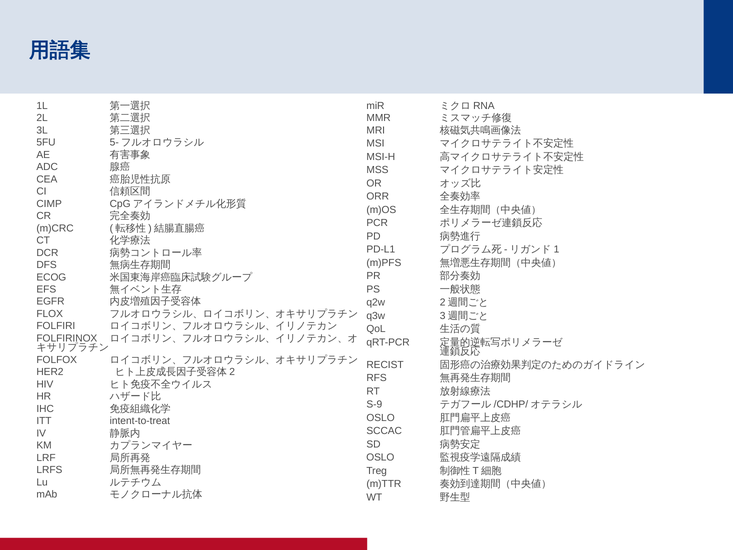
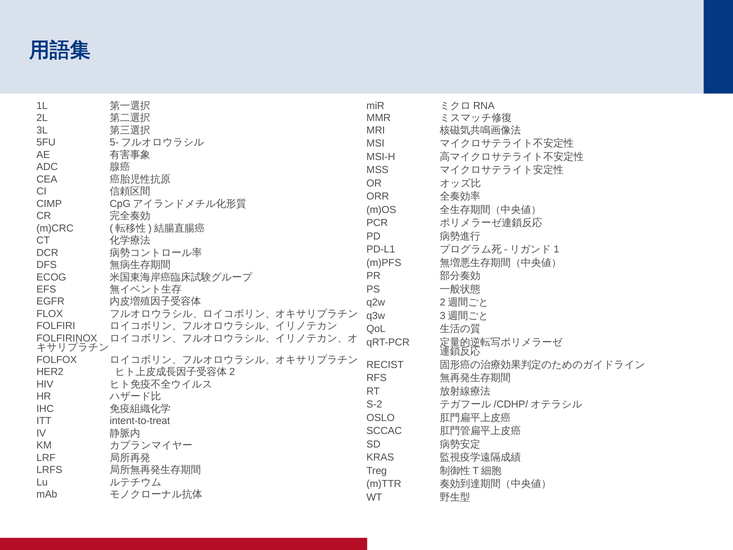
S-9: S-9 -> S-2 (374, 404)
OSLO: OSLO -> KRAS (380, 457)
